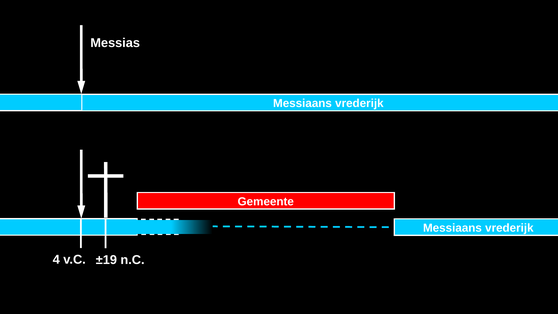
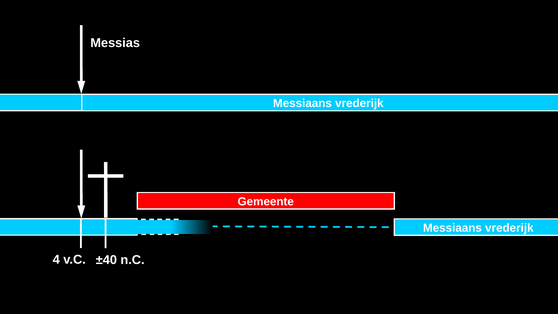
±19: ±19 -> ±40 (106, 260)
